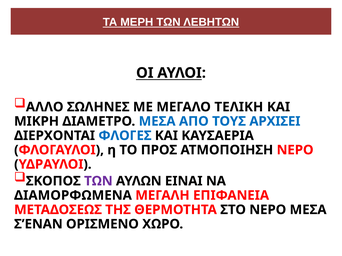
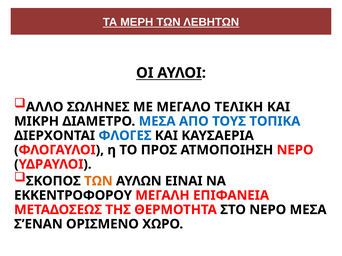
ΑΡΧΙΣΕΙ: ΑΡΧΙΣΕΙ -> ΤΟΠΙΚΑ (275, 122)
ΤΩΝ colour: purple -> orange (98, 181)
ΔΙΑΜΟΡΦΩΜΕΝΑ: ΔΙΑΜΟΡΦΩΜΕΝΑ -> ΕΚΚΕΝΤΡΟΦΟΡΟΥ (73, 196)
